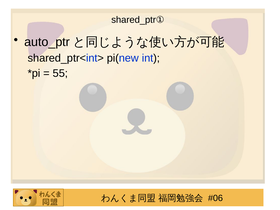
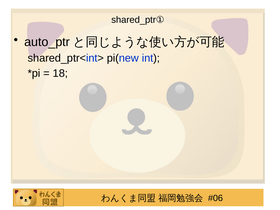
55: 55 -> 18 (60, 73)
